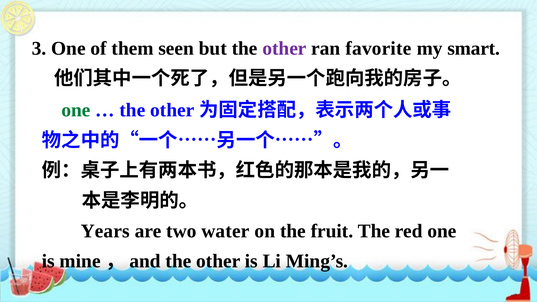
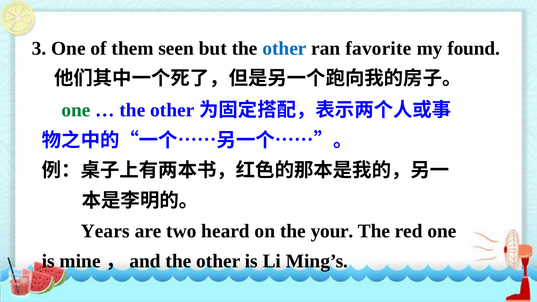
other colour: purple -> blue (284, 48)
smart: smart -> found (474, 48)
water: water -> heard (226, 231)
fruit: fruit -> your (332, 231)
